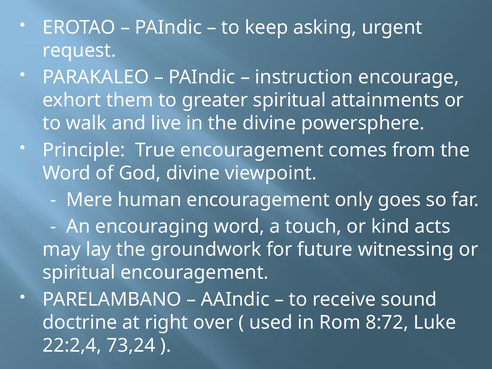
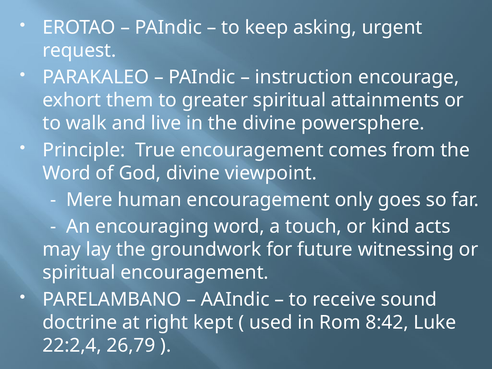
over: over -> kept (213, 322)
8:72: 8:72 -> 8:42 (387, 322)
73,24: 73,24 -> 26,79 (131, 345)
